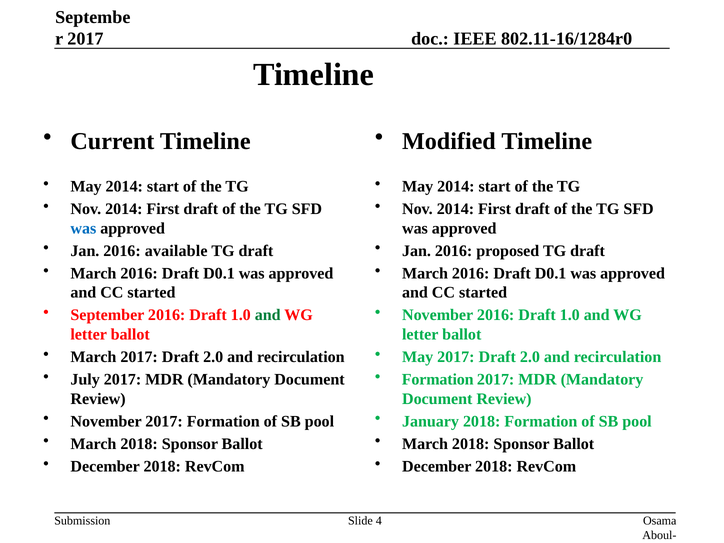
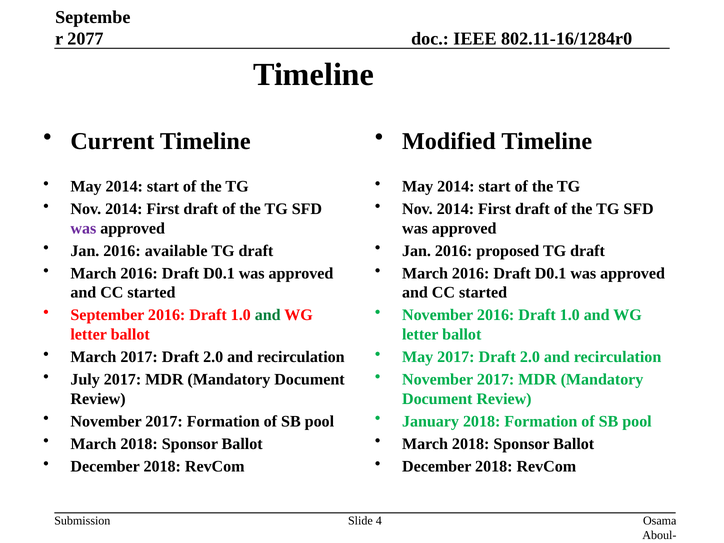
2017: 2017 -> 2077 (85, 39)
was colour: blue -> purple (83, 228)
Formation: Formation -> November (438, 379)
